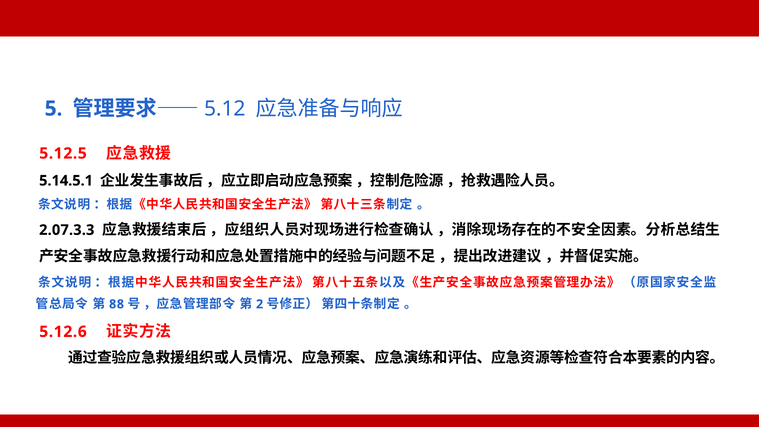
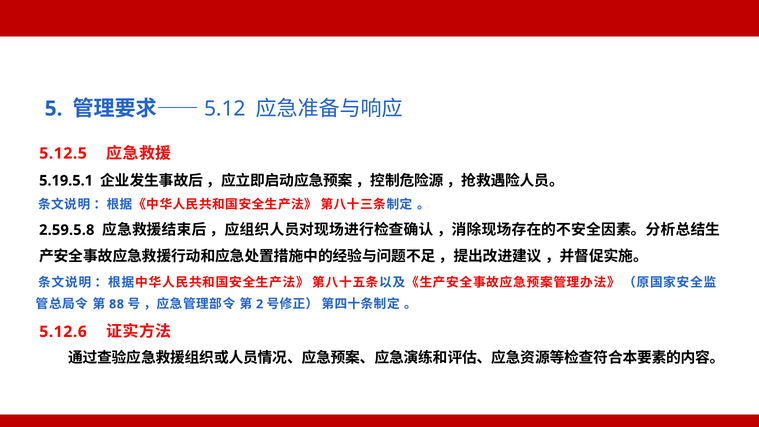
5.14.5.1: 5.14.5.1 -> 5.19.5.1 (66, 181)
2.07.3.3: 2.07.3.3 -> 2.59.5.8 (67, 230)
